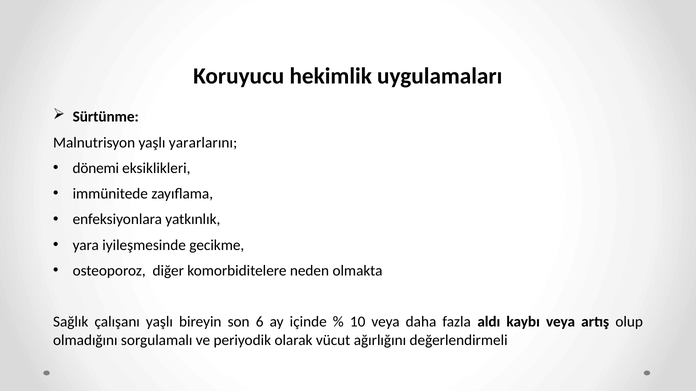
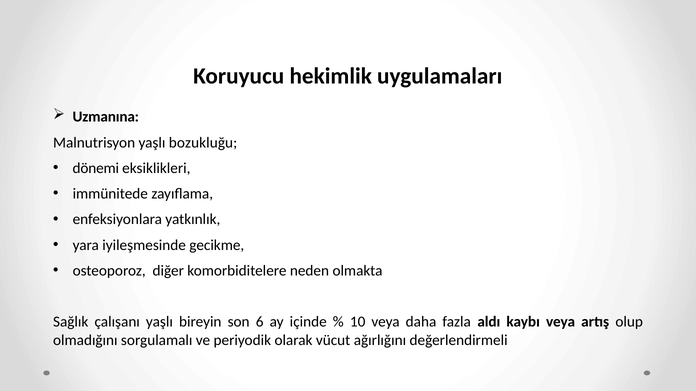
Sürtünme: Sürtünme -> Uzmanına (106, 117)
yararlarını: yararlarını -> bozukluğu (203, 143)
